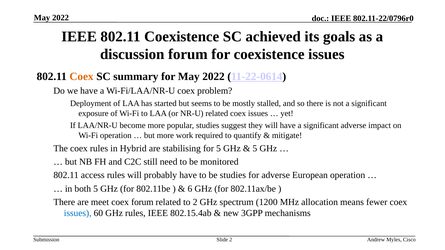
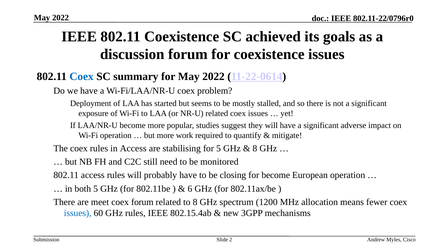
Coex colour: orange -> blue (81, 76)
in Hybrid: Hybrid -> Access (133, 149)
5: 5 -> 8 (255, 149)
be studies: studies -> closing (233, 175)
for adverse: adverse -> become (276, 175)
to 2: 2 -> 8 (195, 202)
